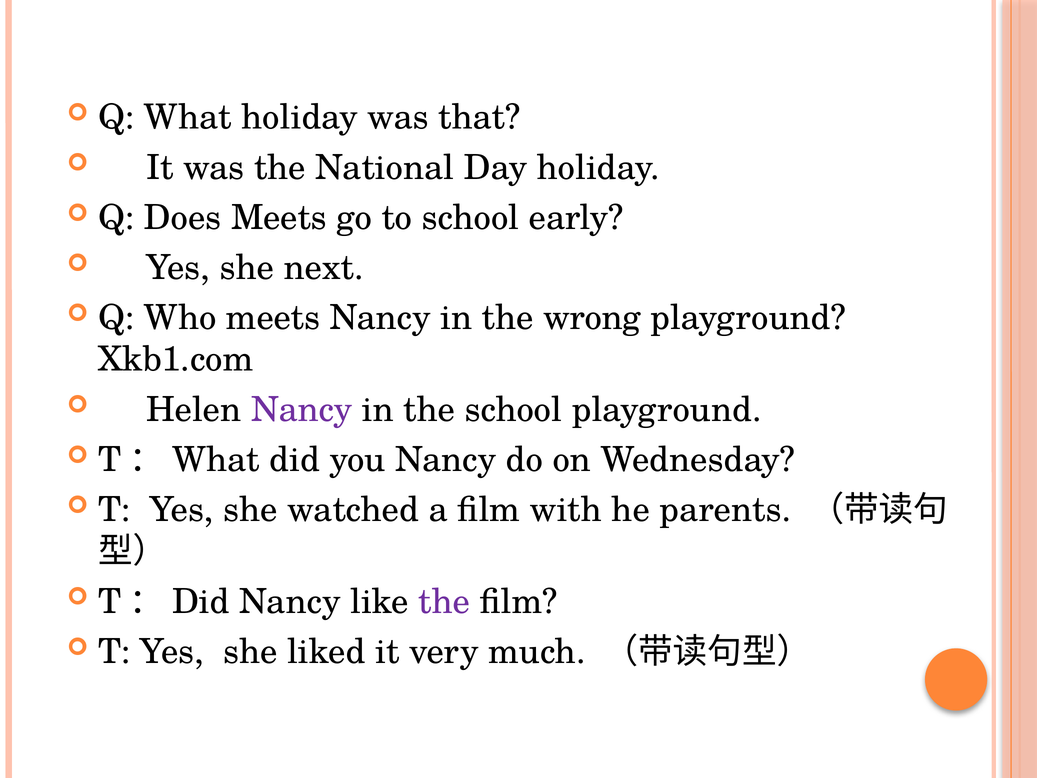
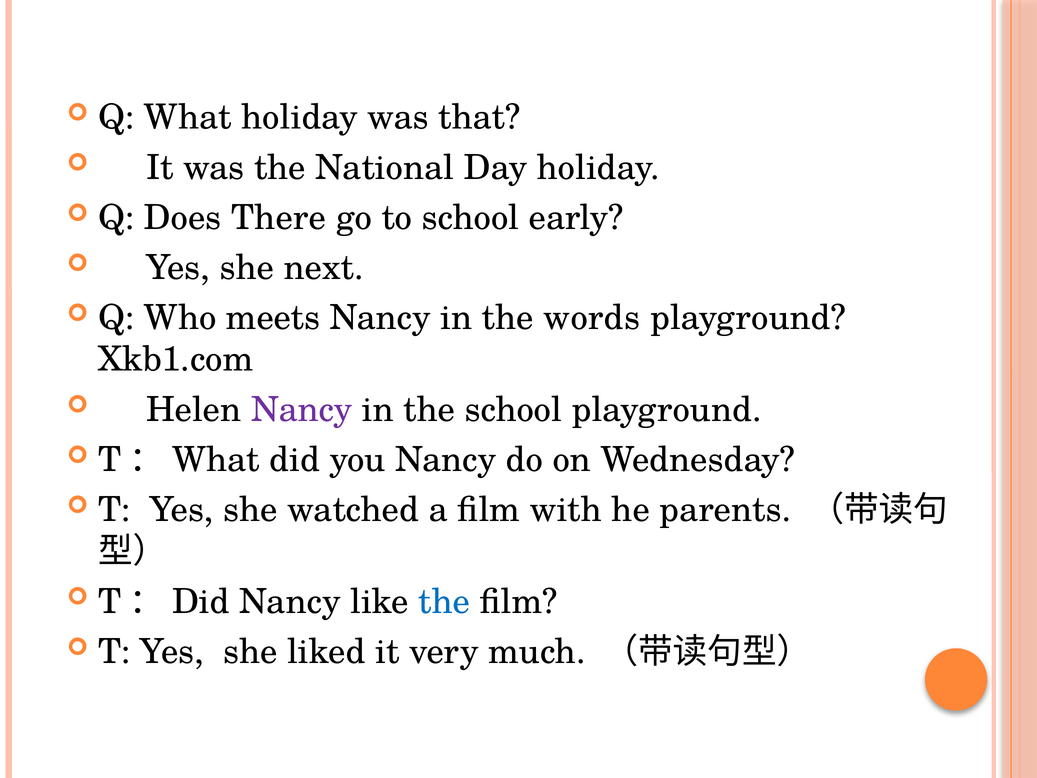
Does Meets: Meets -> There (279, 218)
wrong: wrong -> words (592, 318)
the colour: purple -> blue (444, 601)
